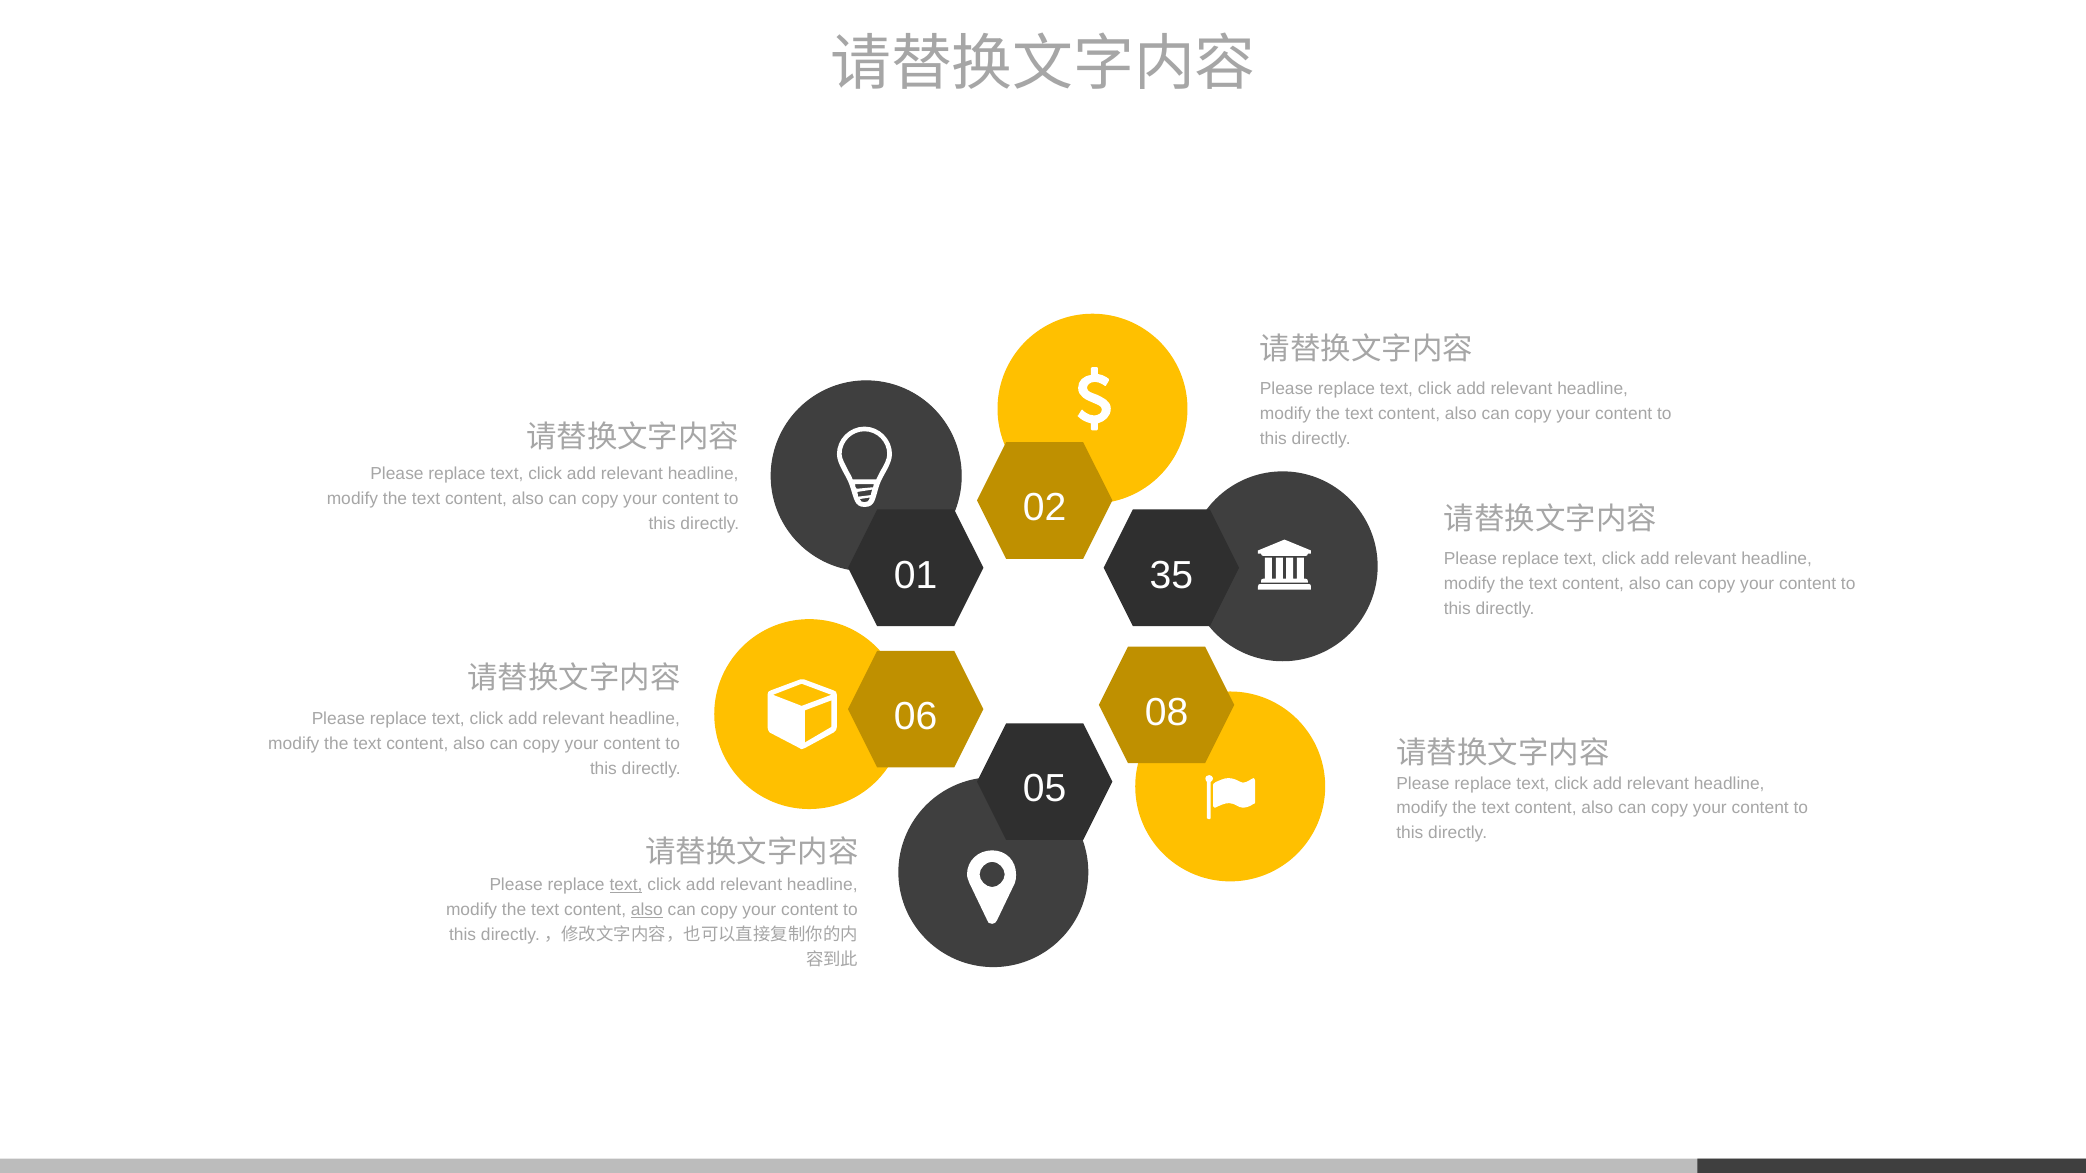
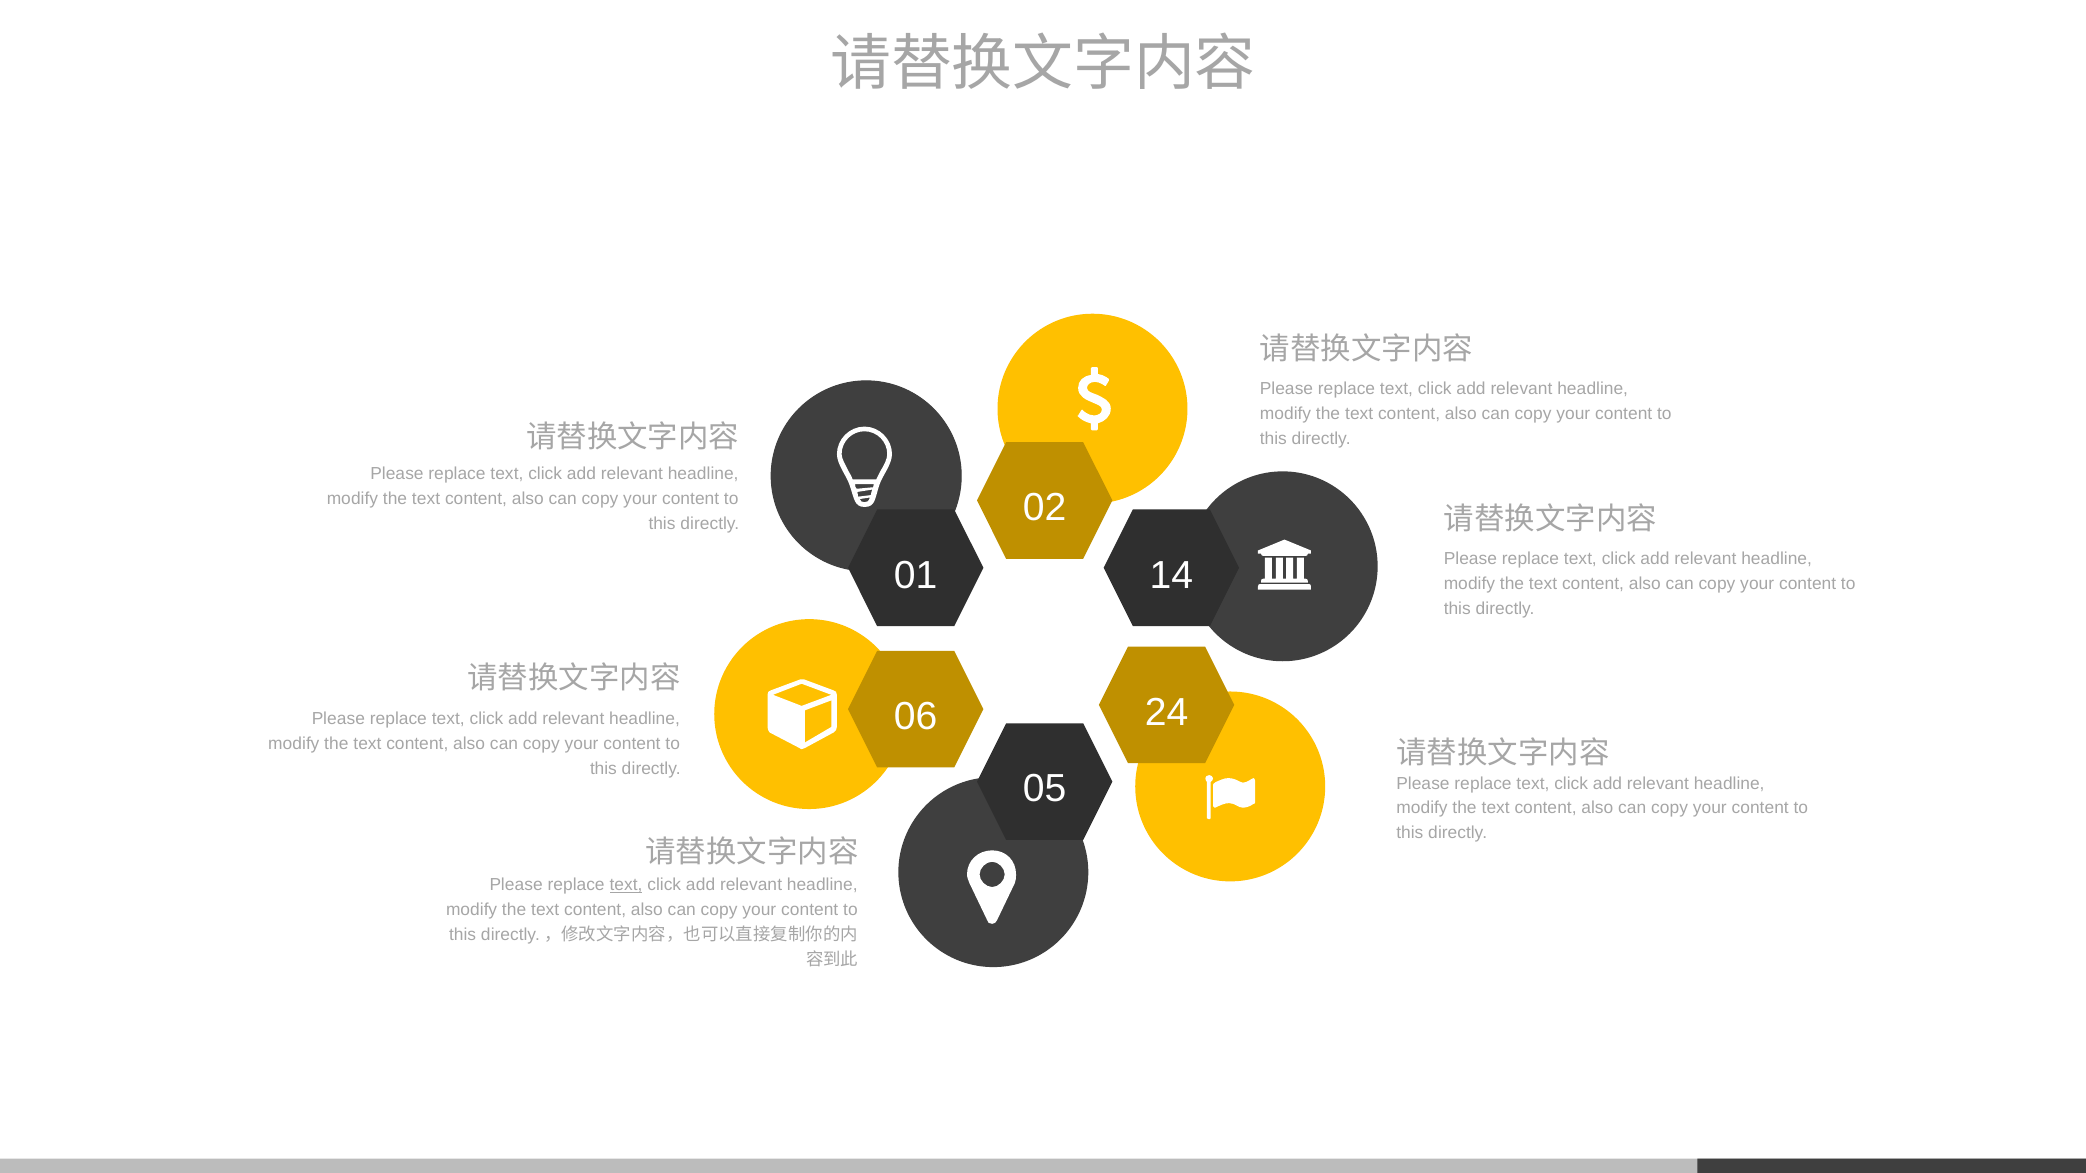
35: 35 -> 14 (1171, 575)
08: 08 -> 24 (1167, 713)
also underline: present -> none (647, 910)
